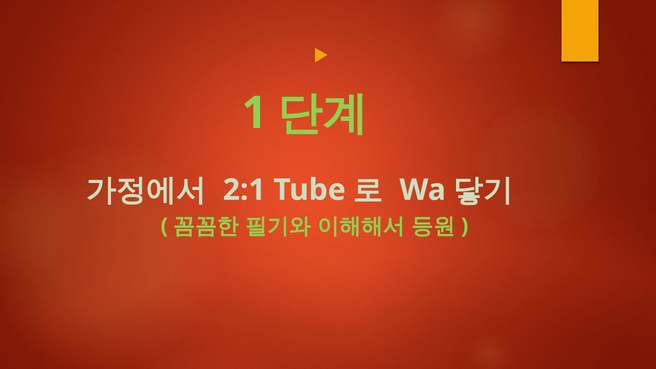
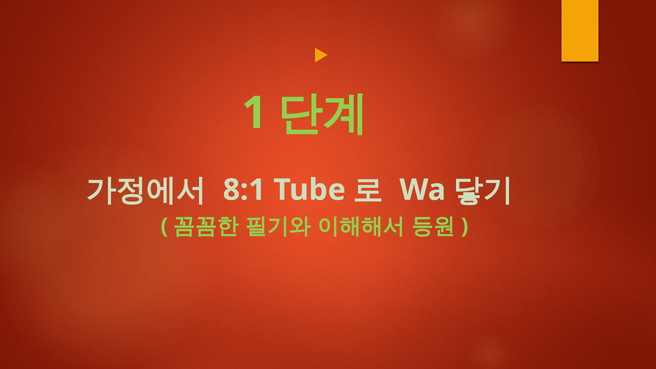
2:1: 2:1 -> 8:1 (244, 190)
